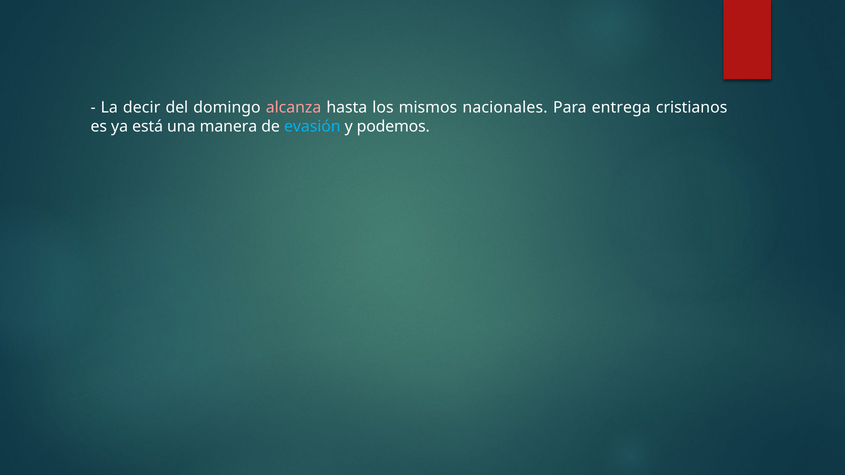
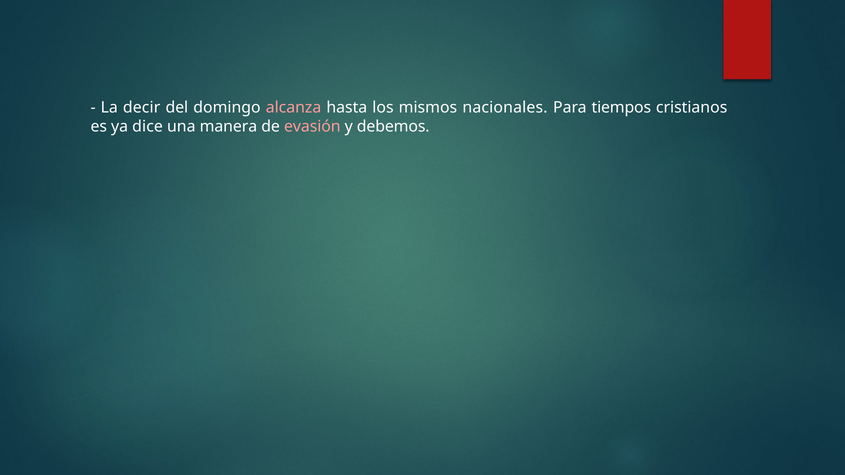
entrega: entrega -> tiempos (621, 107)
está: está -> dice (148, 126)
evasión colour: light blue -> pink (312, 126)
podemos: podemos -> debemos (393, 126)
